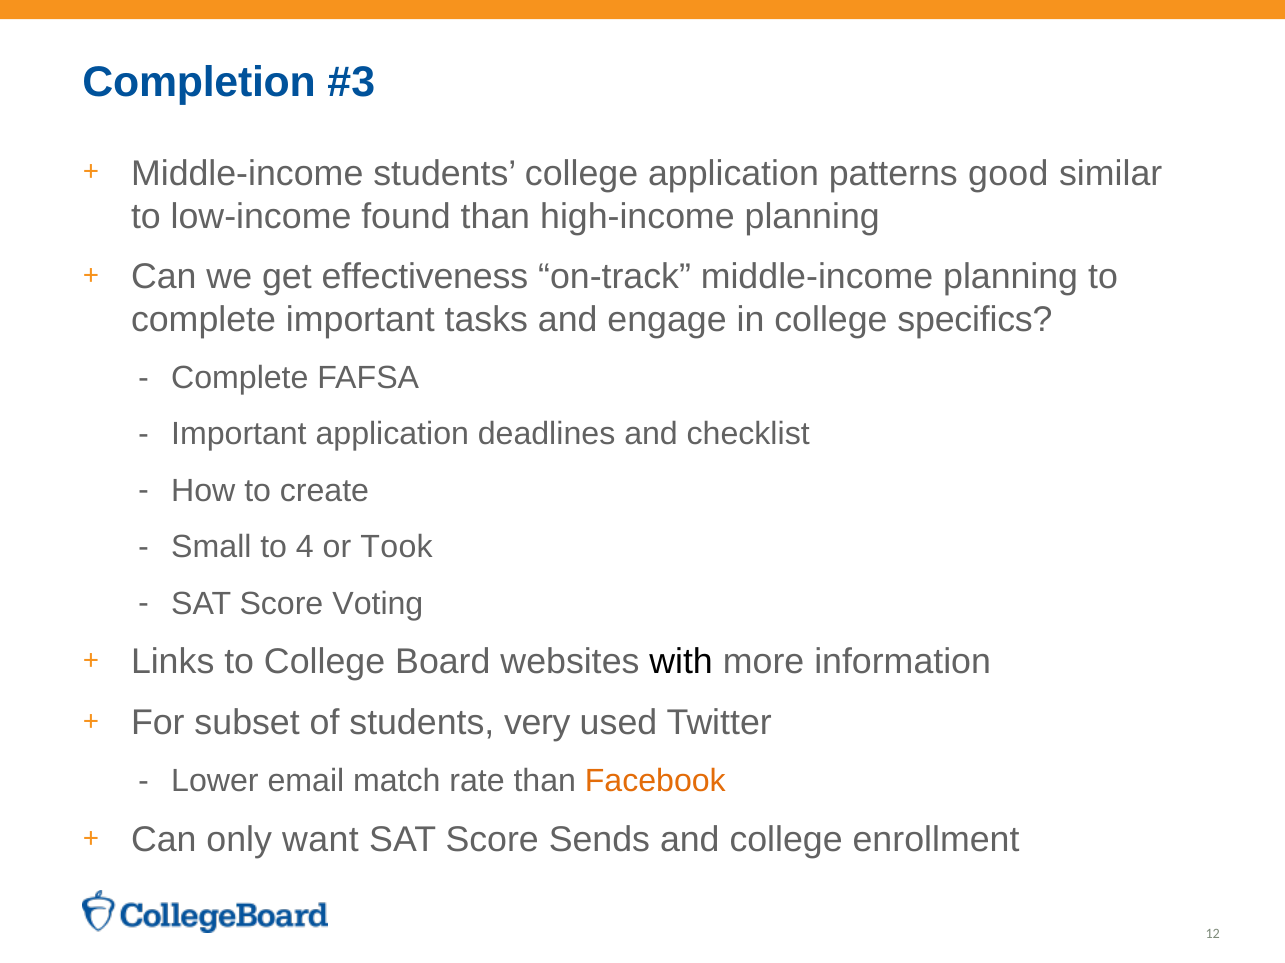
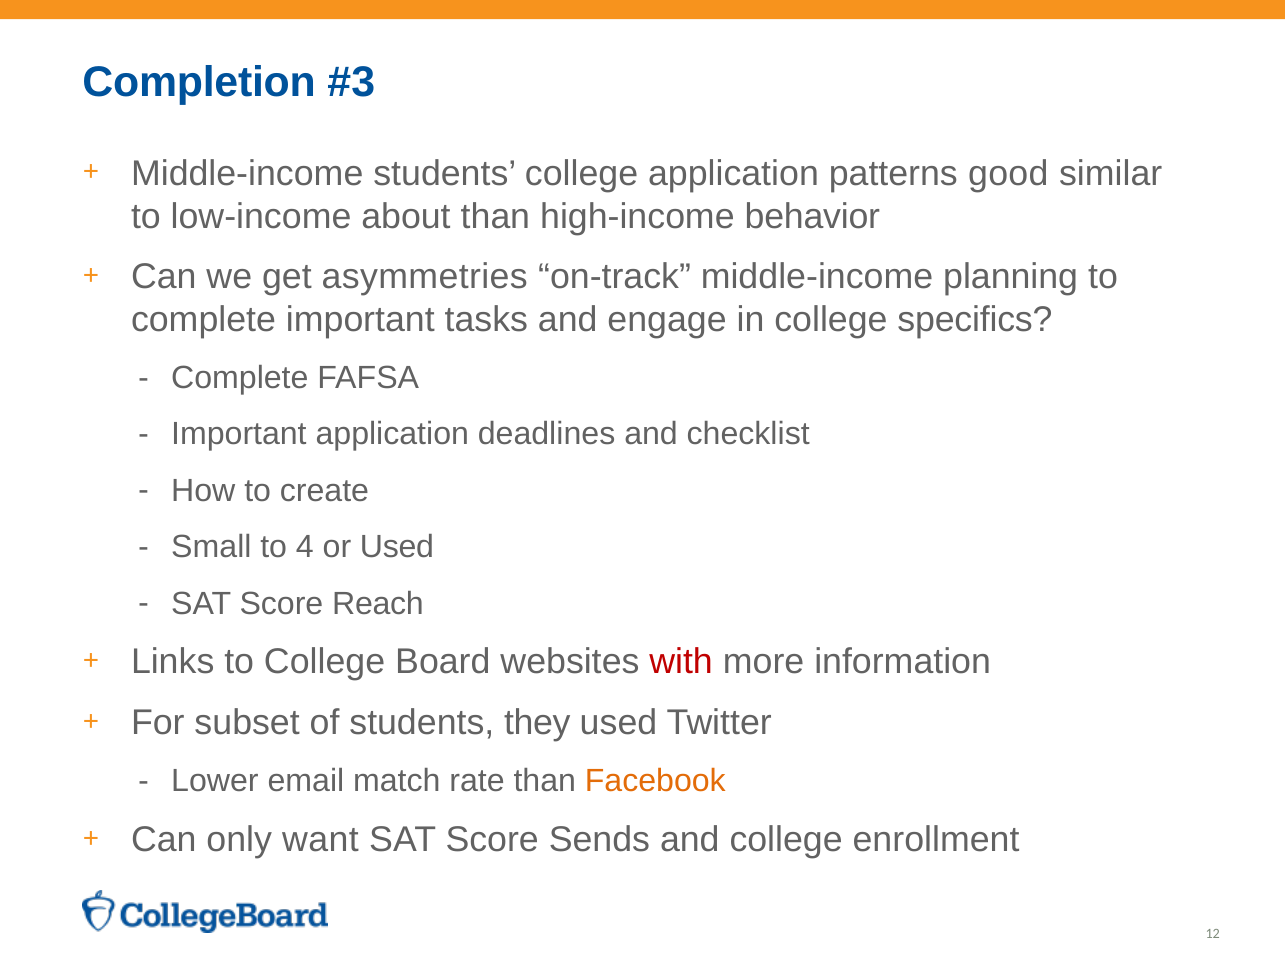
found: found -> about (406, 216)
high-income planning: planning -> behavior (812, 216)
effectiveness: effectiveness -> asymmetries (425, 277)
or Took: Took -> Used (397, 548)
Voting: Voting -> Reach (378, 604)
with colour: black -> red (681, 663)
very: very -> they (537, 723)
